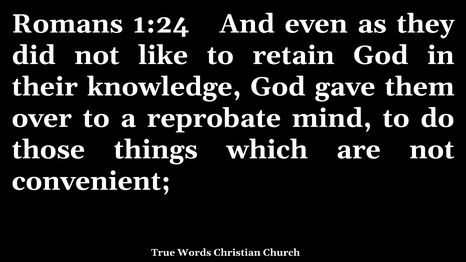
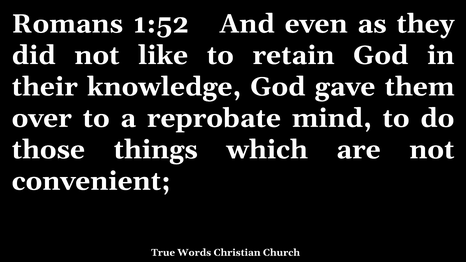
1:24: 1:24 -> 1:52 (161, 24)
